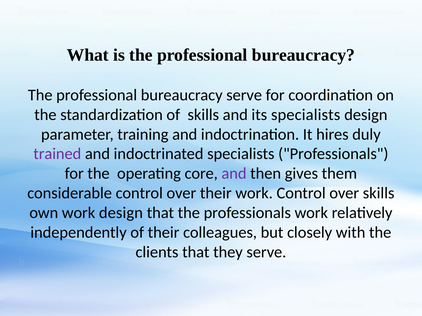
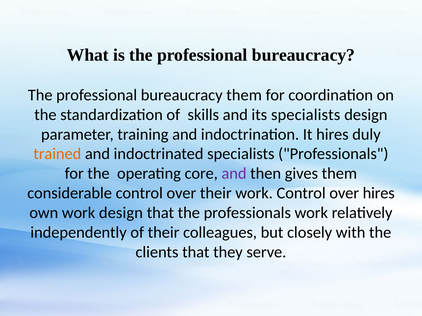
bureaucracy serve: serve -> them (244, 95)
trained colour: purple -> orange (57, 154)
over skills: skills -> hires (379, 193)
